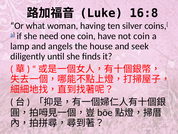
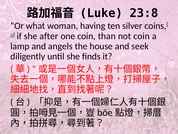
16:8: 16:8 -> 23:8 (144, 13)
need: need -> after (49, 36)
have: have -> than (107, 36)
